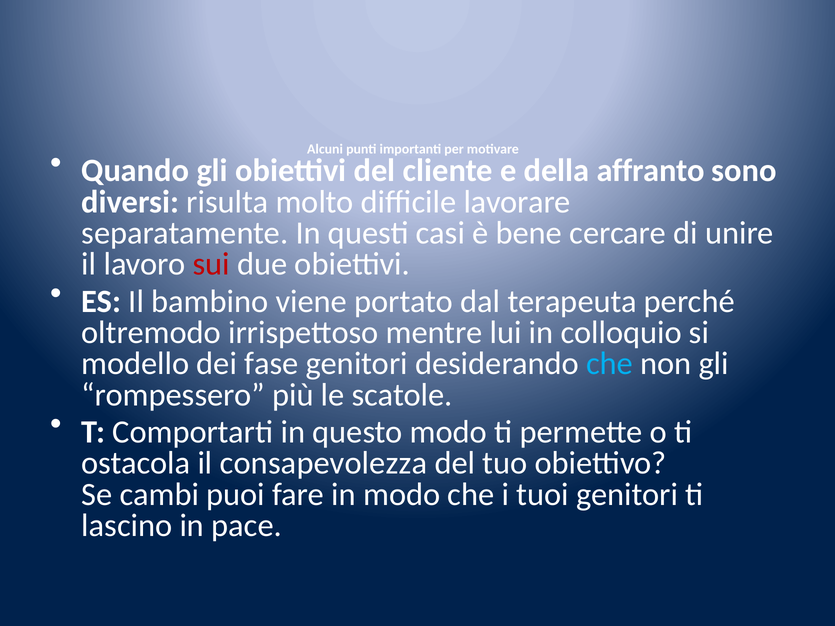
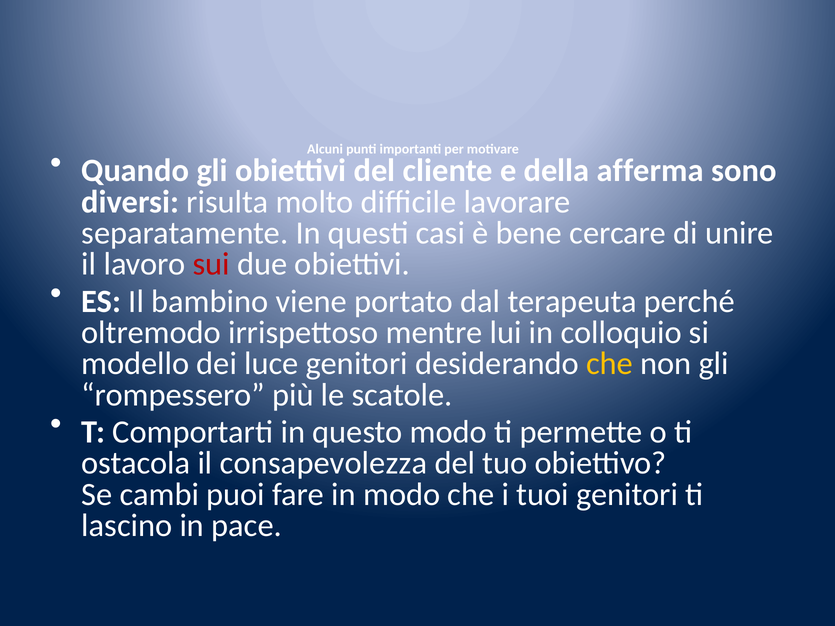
affranto: affranto -> afferma (650, 171)
fase: fase -> luce (271, 364)
che colour: light blue -> yellow (610, 364)
